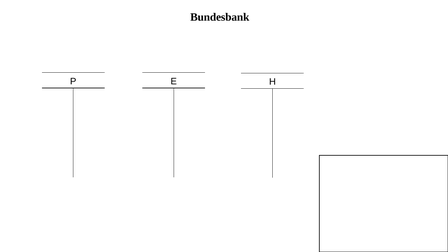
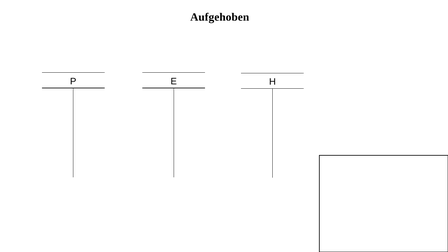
Bundesbank: Bundesbank -> Aufgehoben (220, 17)
